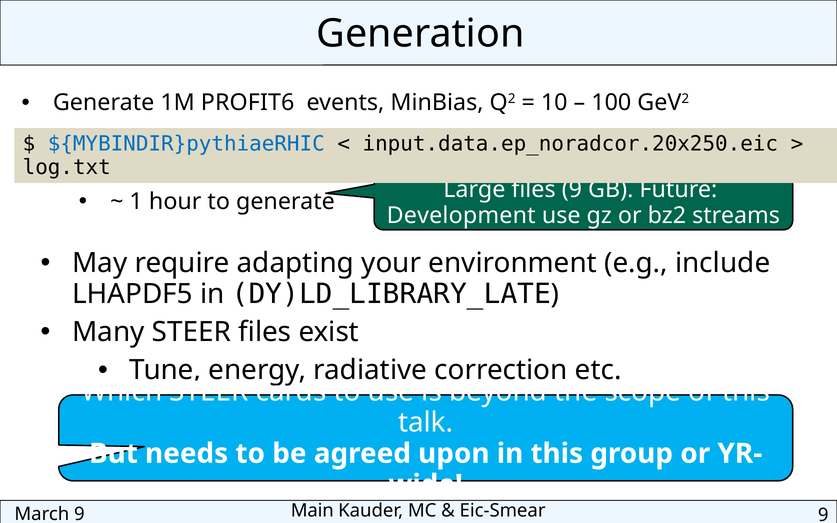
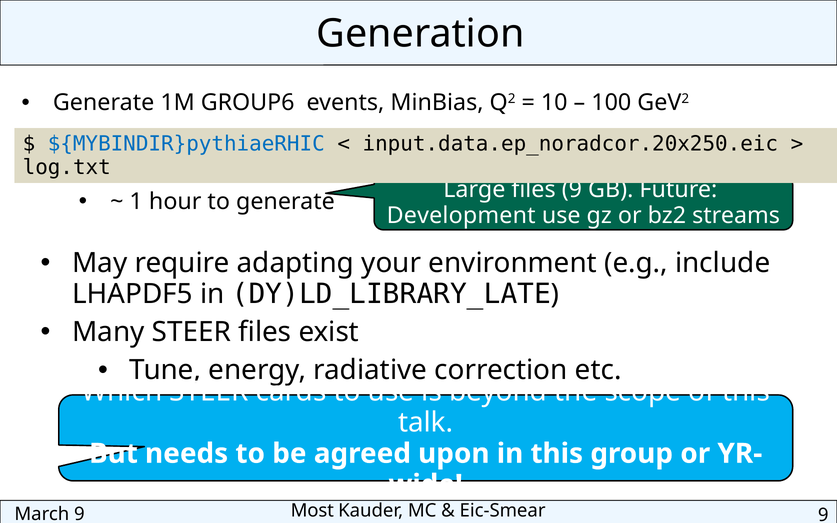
PROFIT6: PROFIT6 -> GROUP6 (248, 103)
Main: Main -> Most (312, 511)
